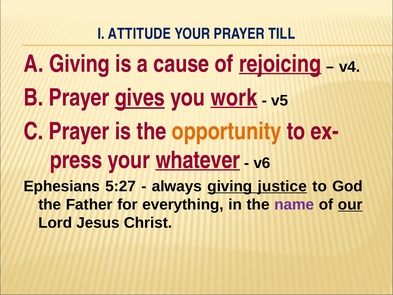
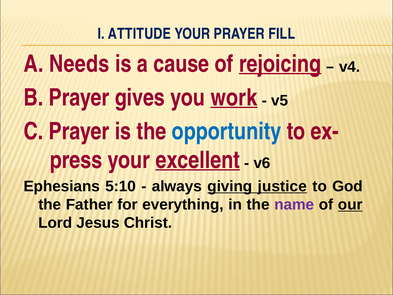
TILL: TILL -> FILL (282, 34)
A Giving: Giving -> Needs (79, 64)
gives underline: present -> none (140, 98)
opportunity colour: orange -> blue (227, 131)
whatever: whatever -> excellent (198, 160)
5:27: 5:27 -> 5:10 (121, 186)
